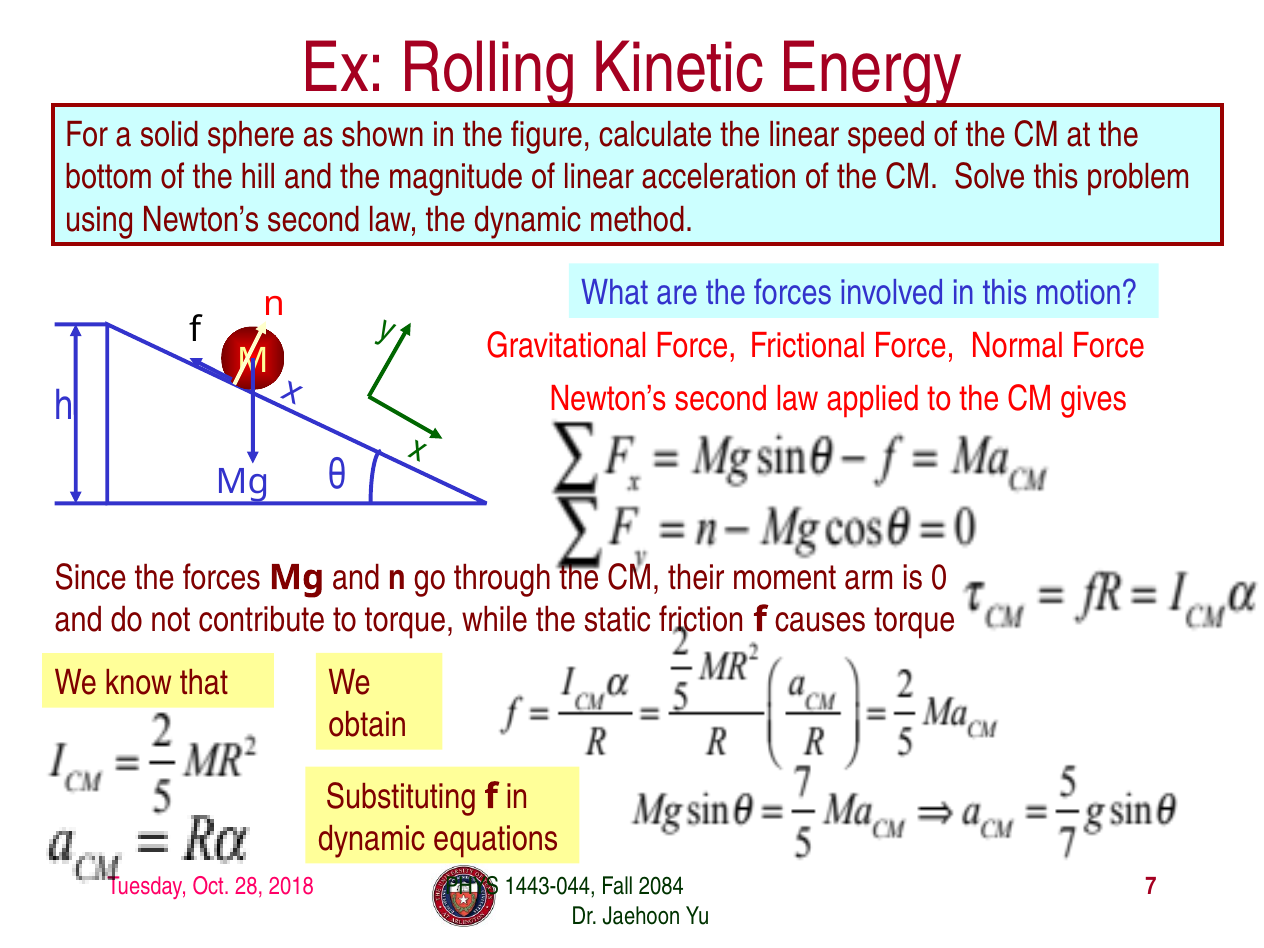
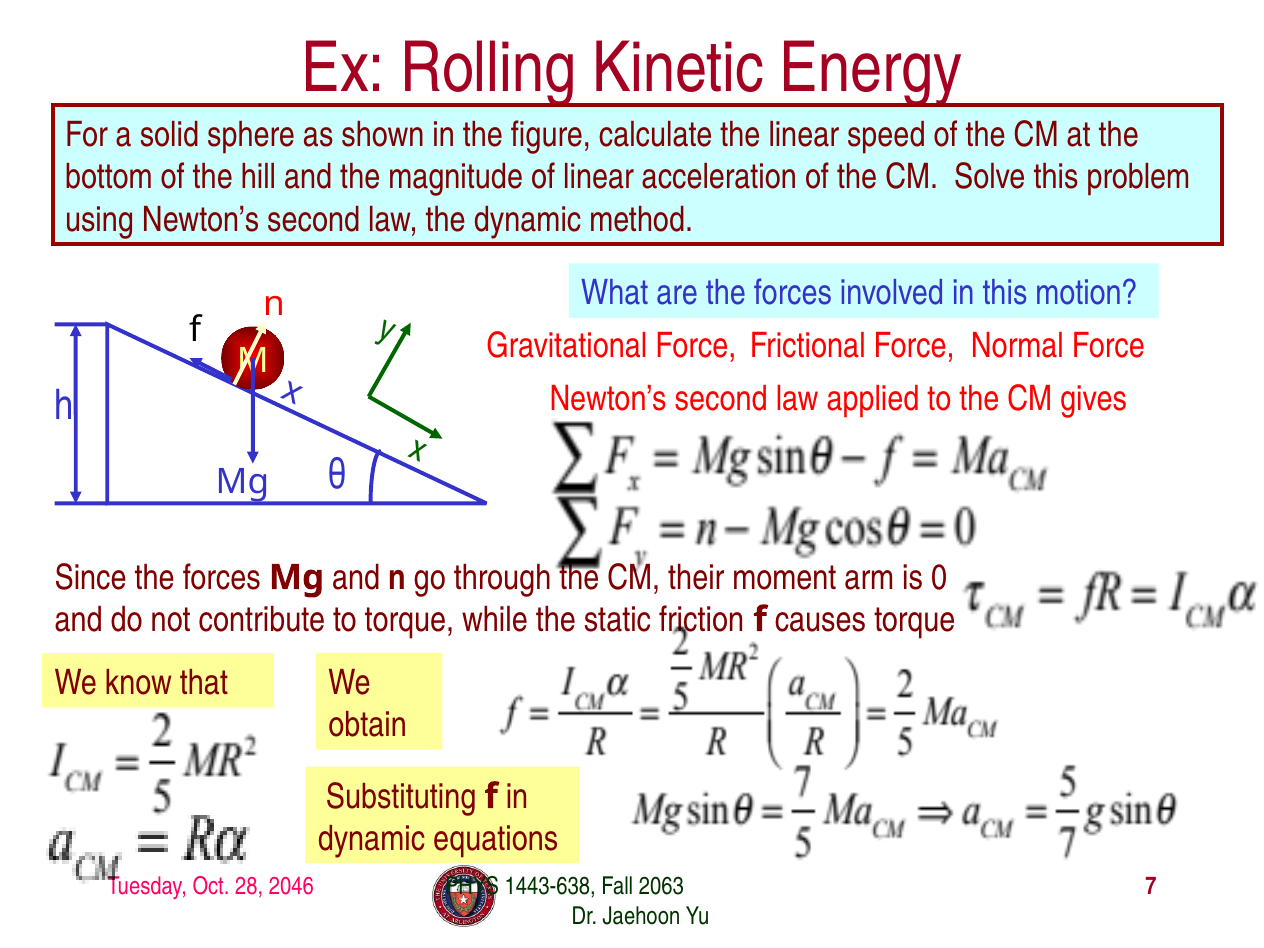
2018: 2018 -> 2046 (291, 887)
1443-044: 1443-044 -> 1443-638 (550, 887)
2084: 2084 -> 2063 (661, 887)
